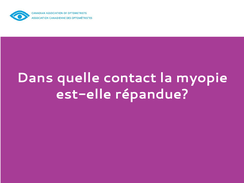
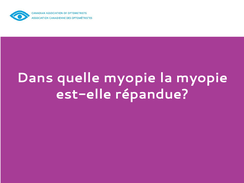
quelle contact: contact -> myopie (130, 78)
